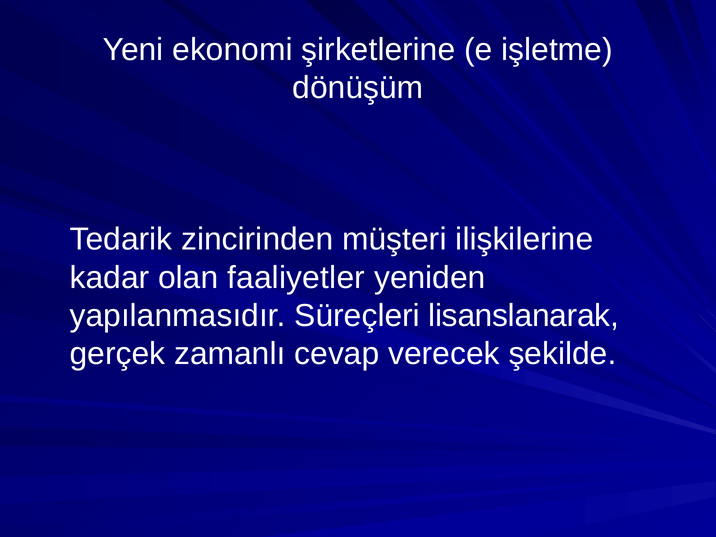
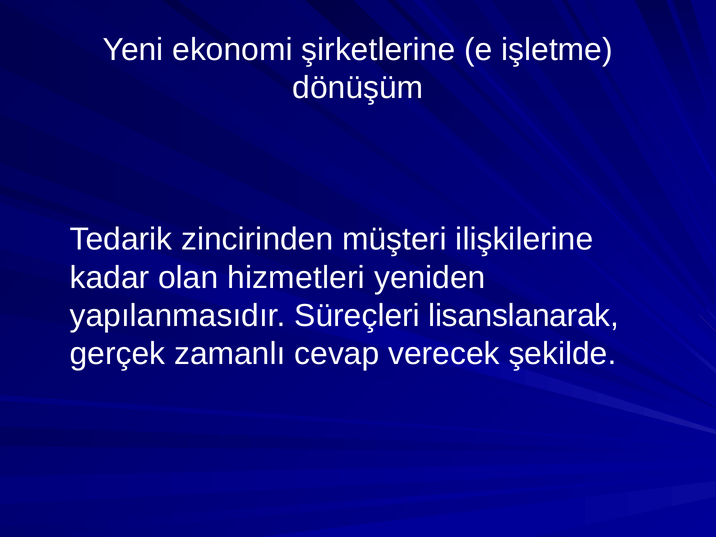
faaliyetler: faaliyetler -> hizmetleri (296, 278)
